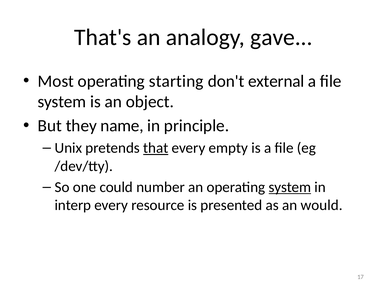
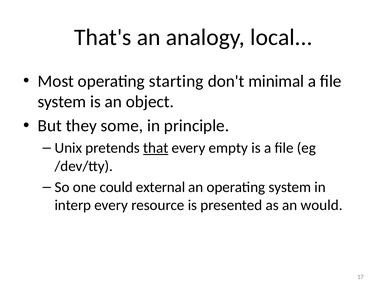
gave: gave -> local (281, 37)
external: external -> minimal (276, 81)
name: name -> some (122, 126)
number: number -> external (161, 187)
system underline: present -> none (290, 187)
